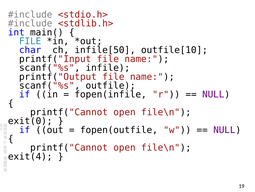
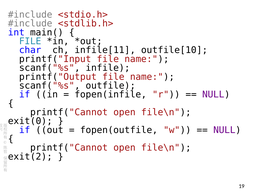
infile[50: infile[50 -> infile[11 (105, 50)
exit(4: exit(4 -> exit(2 (30, 156)
